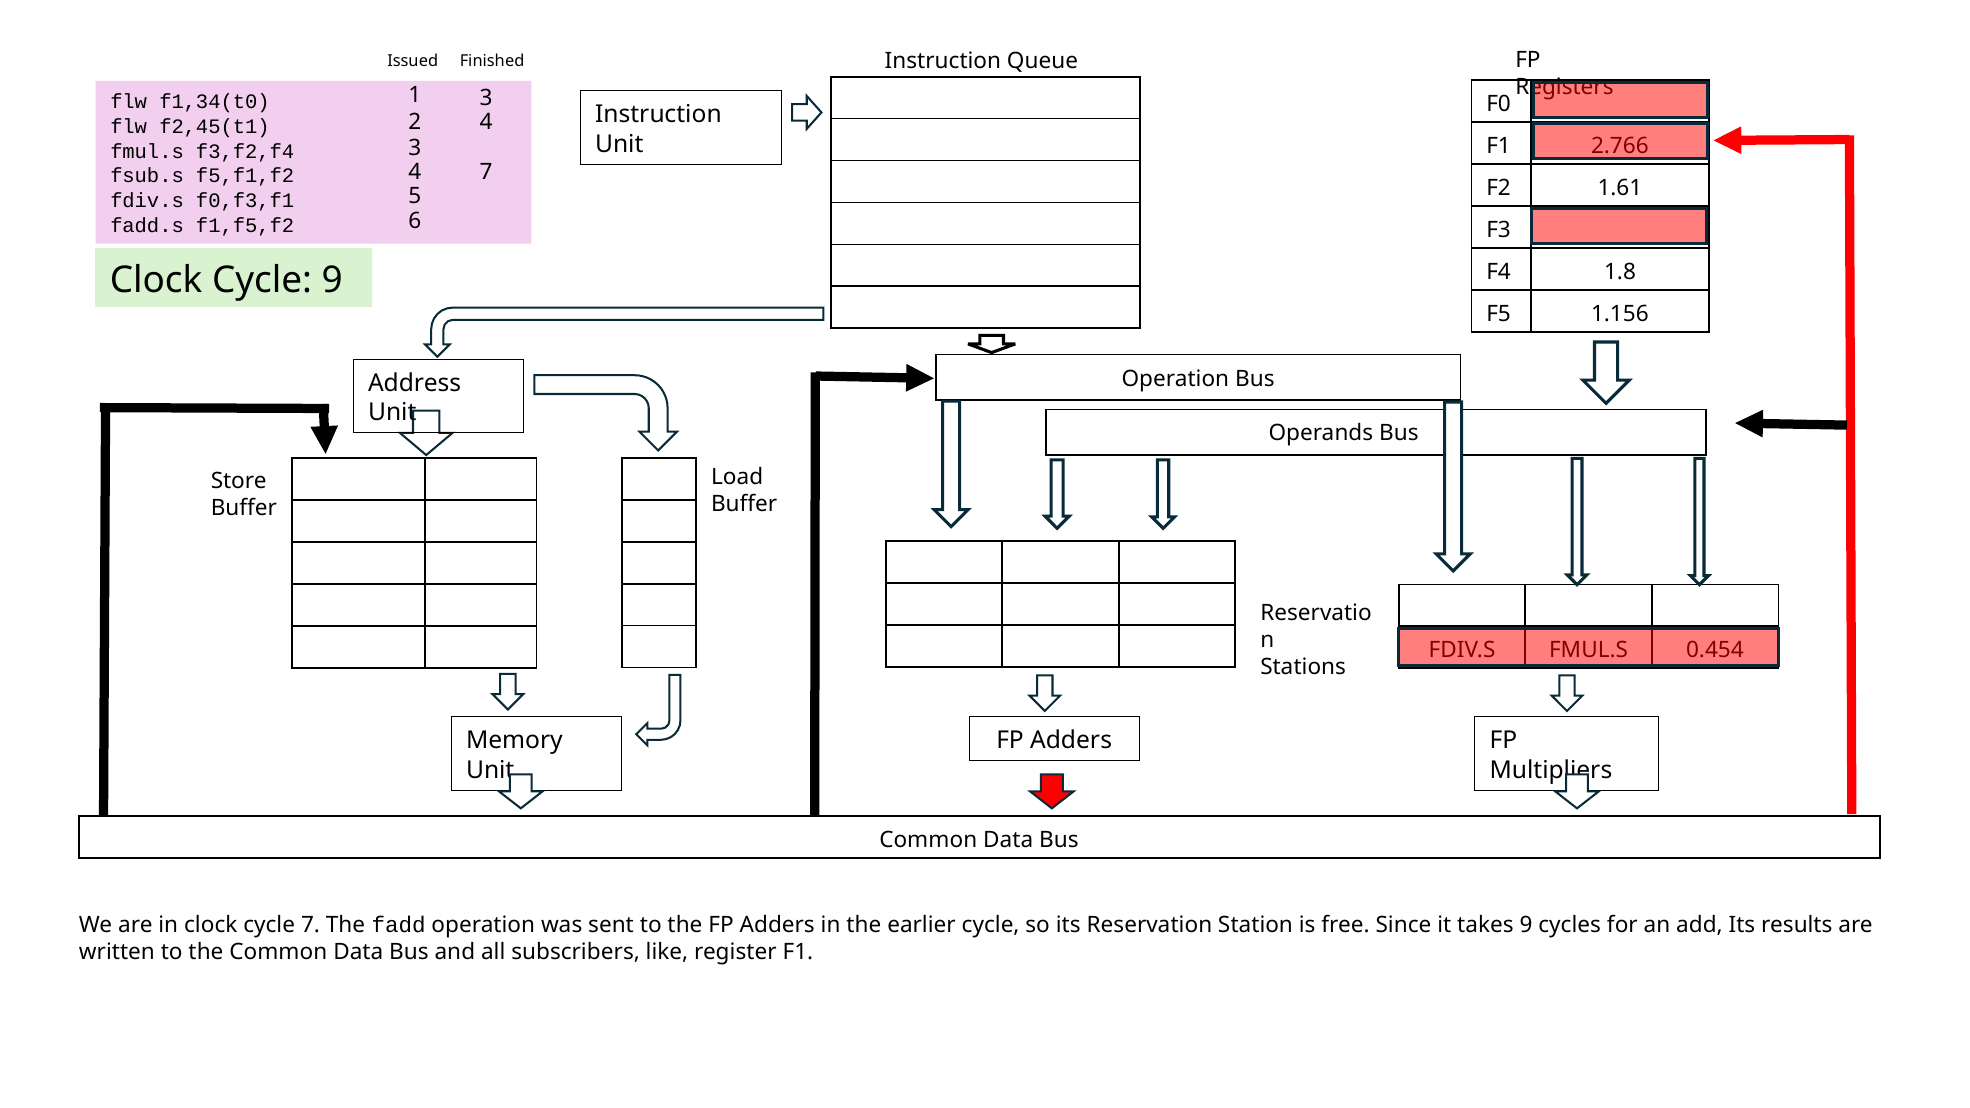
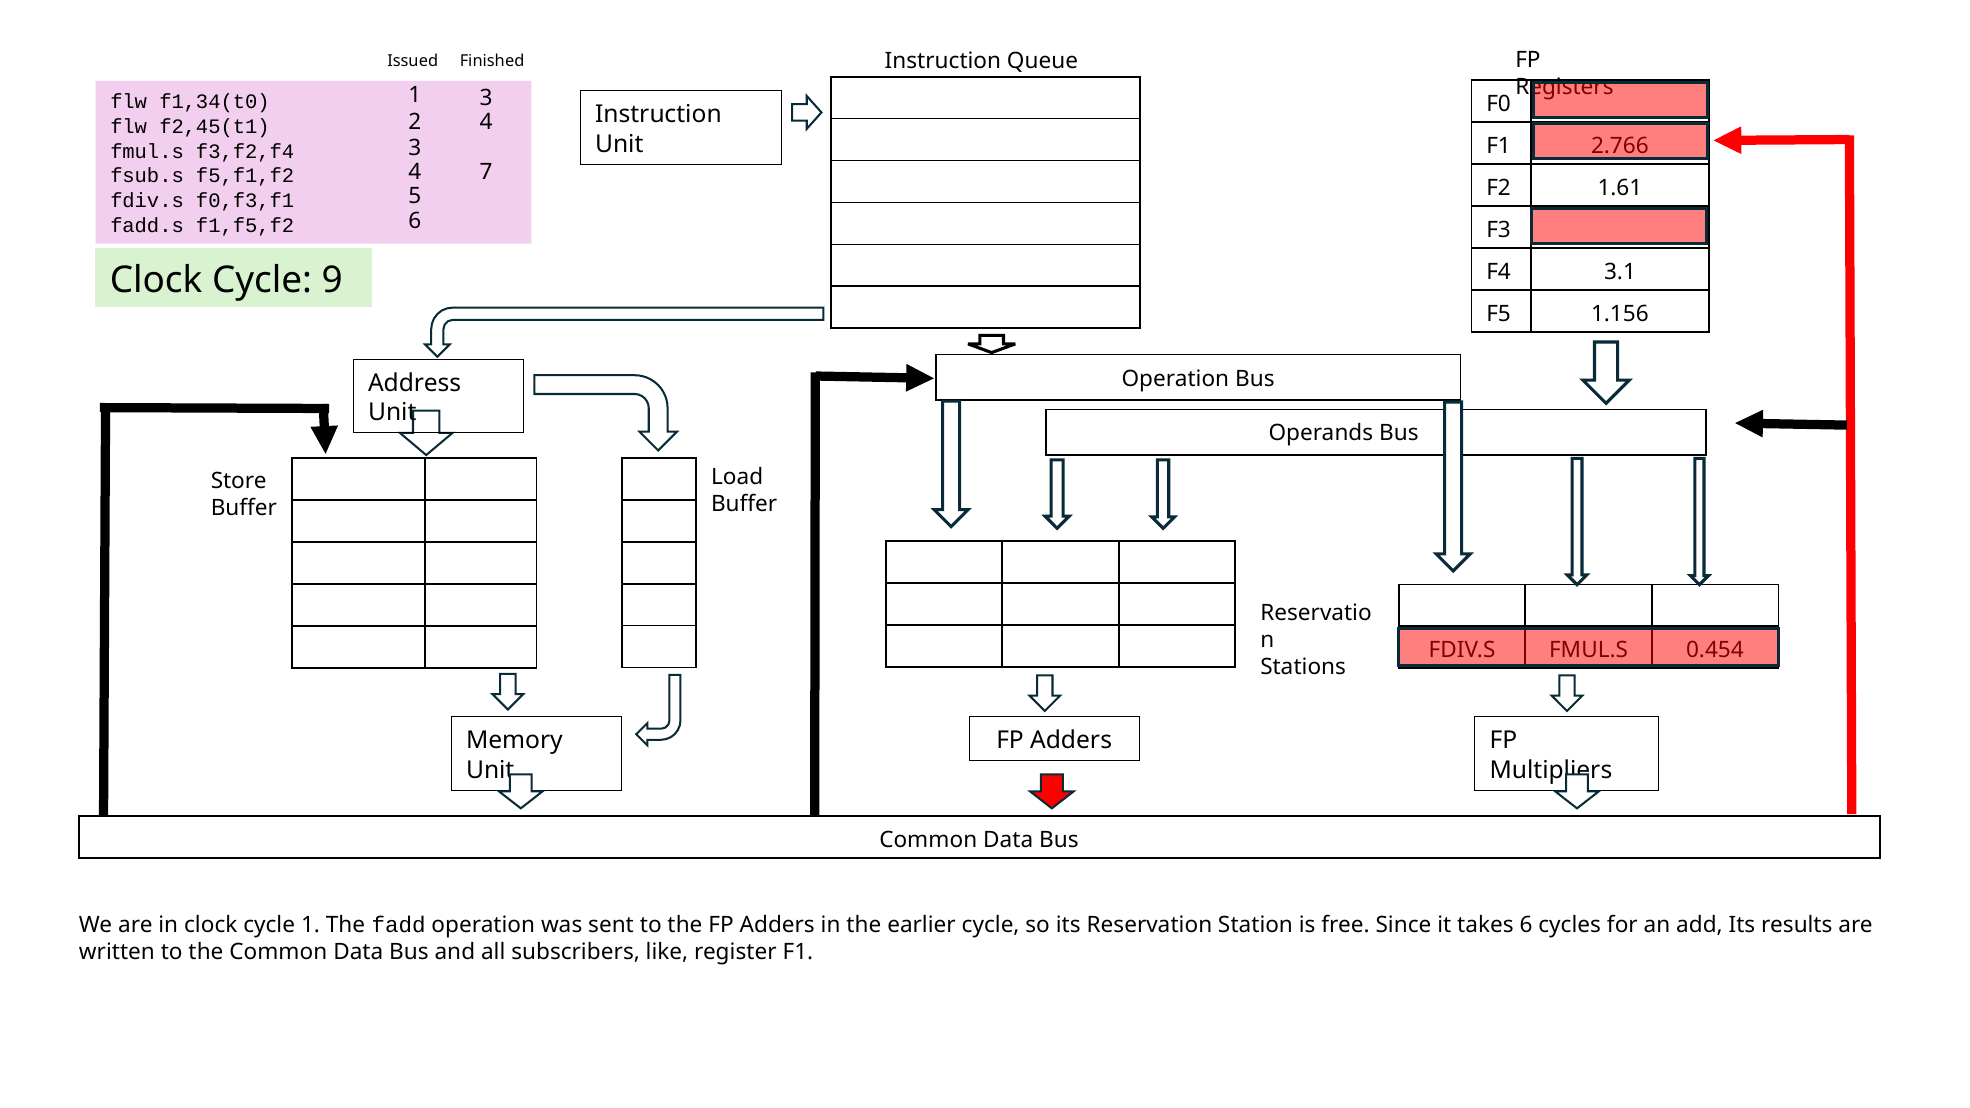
1.8: 1.8 -> 3.1 (1620, 272)
cycle 7: 7 -> 1 (311, 925)
takes 9: 9 -> 6 (1526, 925)
